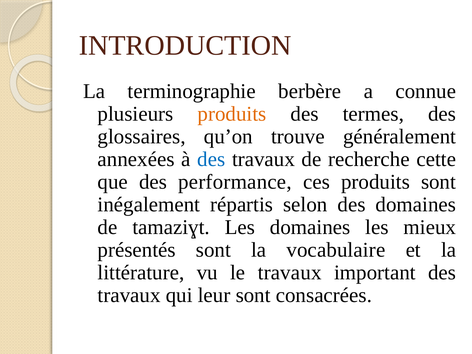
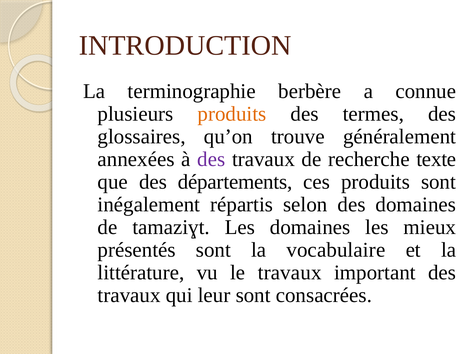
des colour: blue -> purple (211, 159)
cette: cette -> texte (436, 159)
performance: performance -> départements (235, 182)
